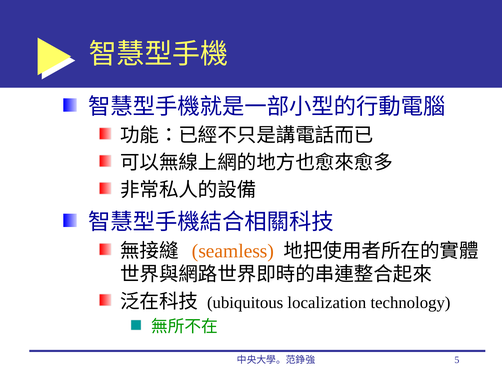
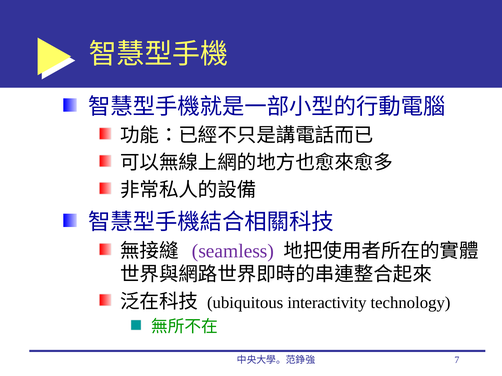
seamless colour: orange -> purple (233, 251)
localization: localization -> interactivity (327, 303)
5: 5 -> 7 (457, 360)
